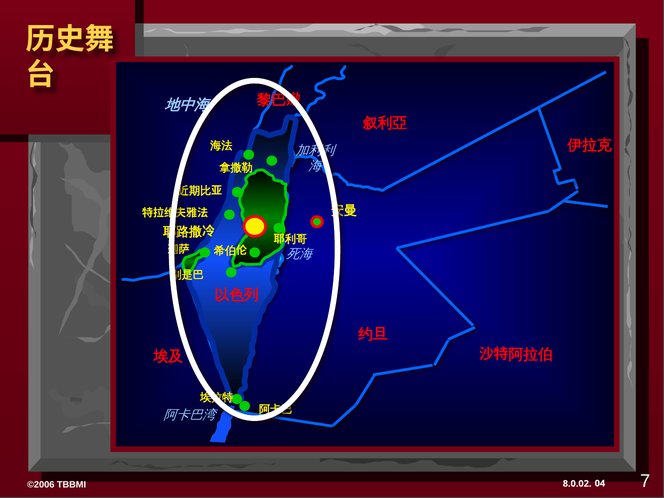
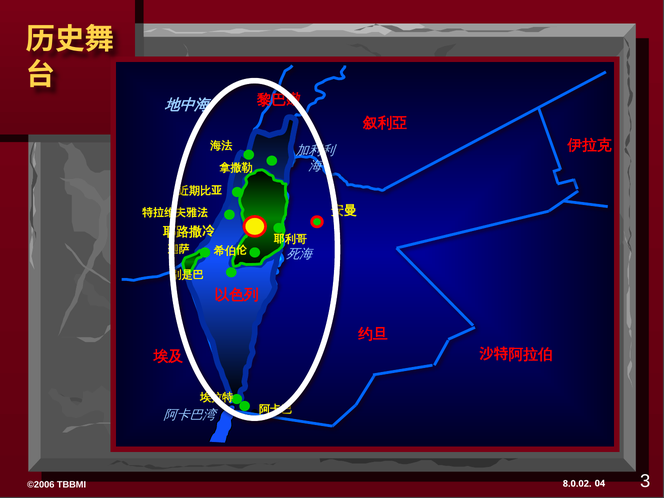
7: 7 -> 3 (645, 481)
